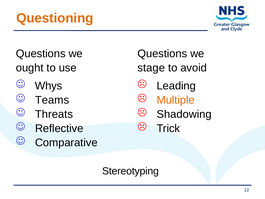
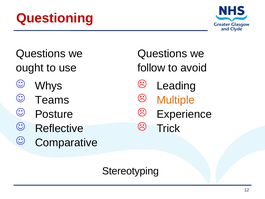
Questioning colour: orange -> red (55, 18)
stage: stage -> follow (151, 68)
Threats: Threats -> Posture (54, 114)
Shadowing: Shadowing -> Experience (184, 114)
